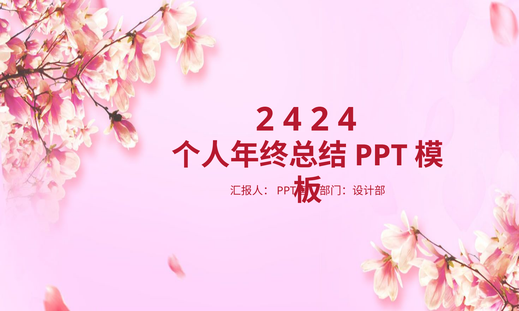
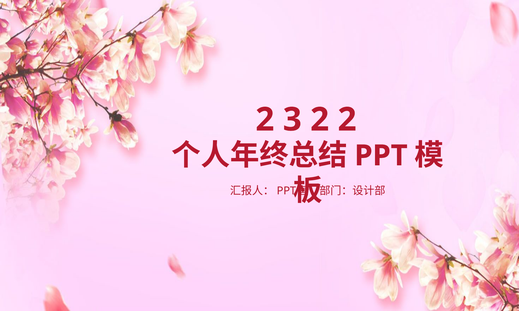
4: 4 -> 3 (292, 120)
4: 4 -> 2 (347, 120)
